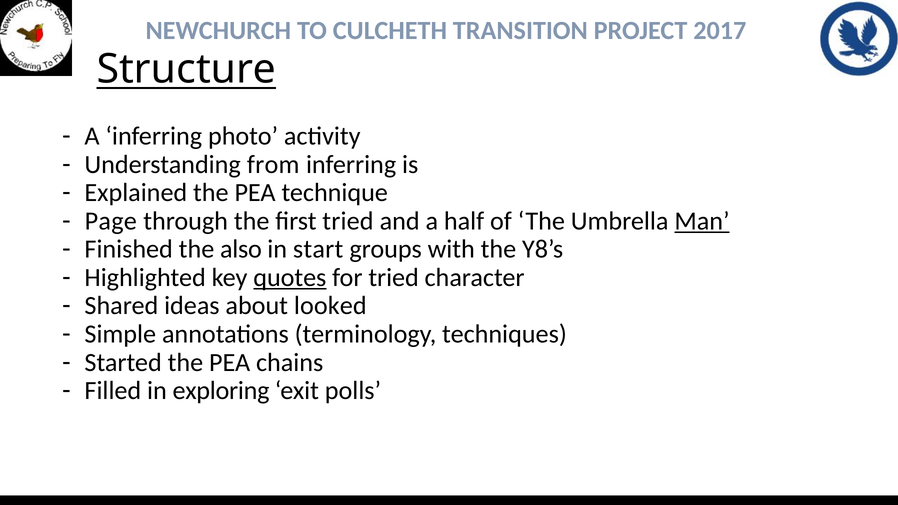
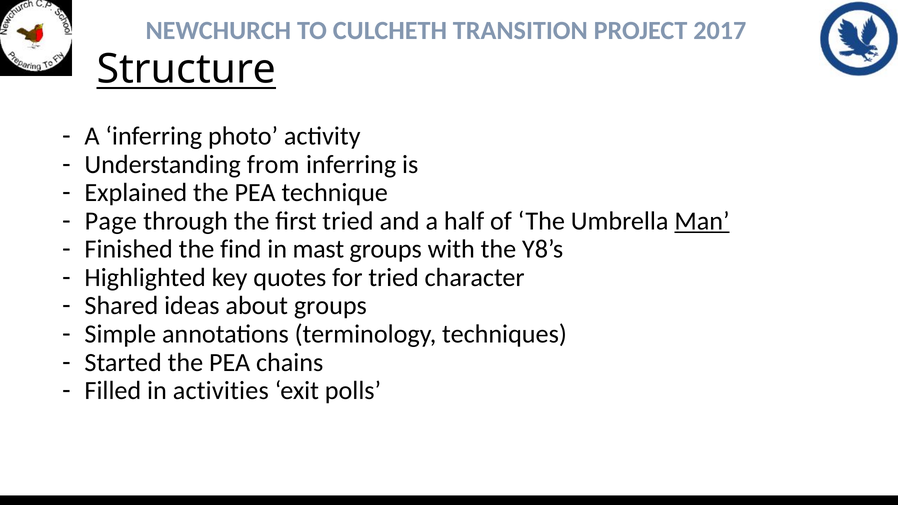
also: also -> find (241, 249)
start: start -> mast (318, 249)
quotes underline: present -> none (290, 278)
about looked: looked -> groups (330, 306)
exploring: exploring -> activities (221, 391)
